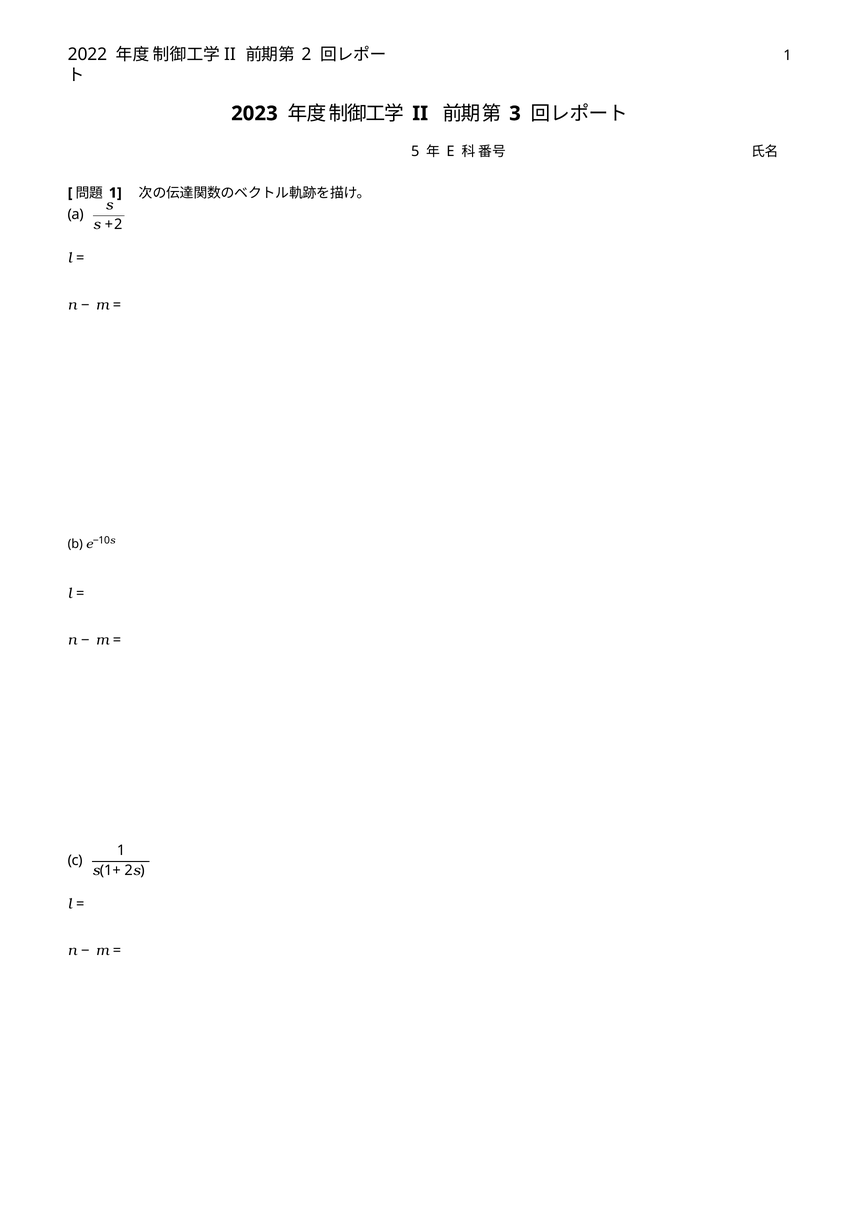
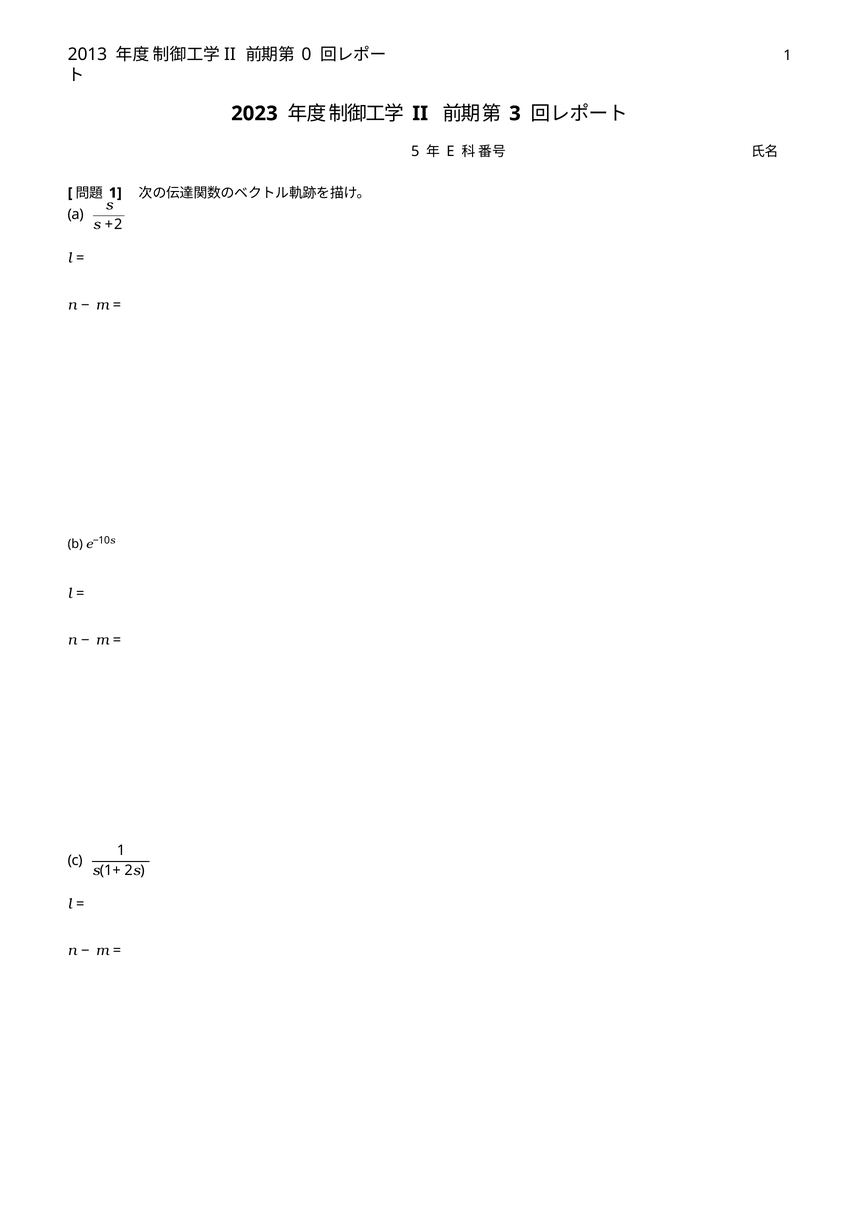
2022: 2022 -> 2013 (87, 55)
2: 2 -> 0 (306, 55)
